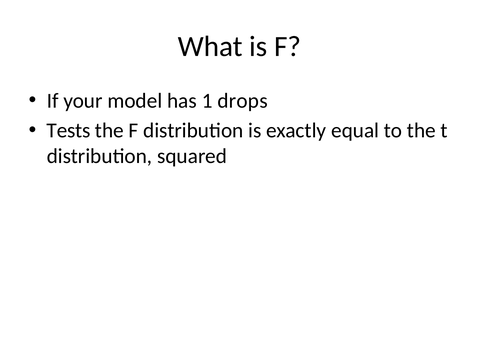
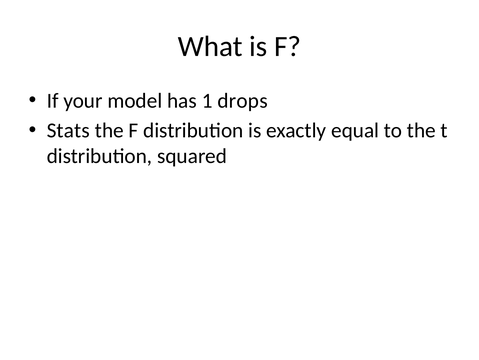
Tests: Tests -> Stats (68, 130)
